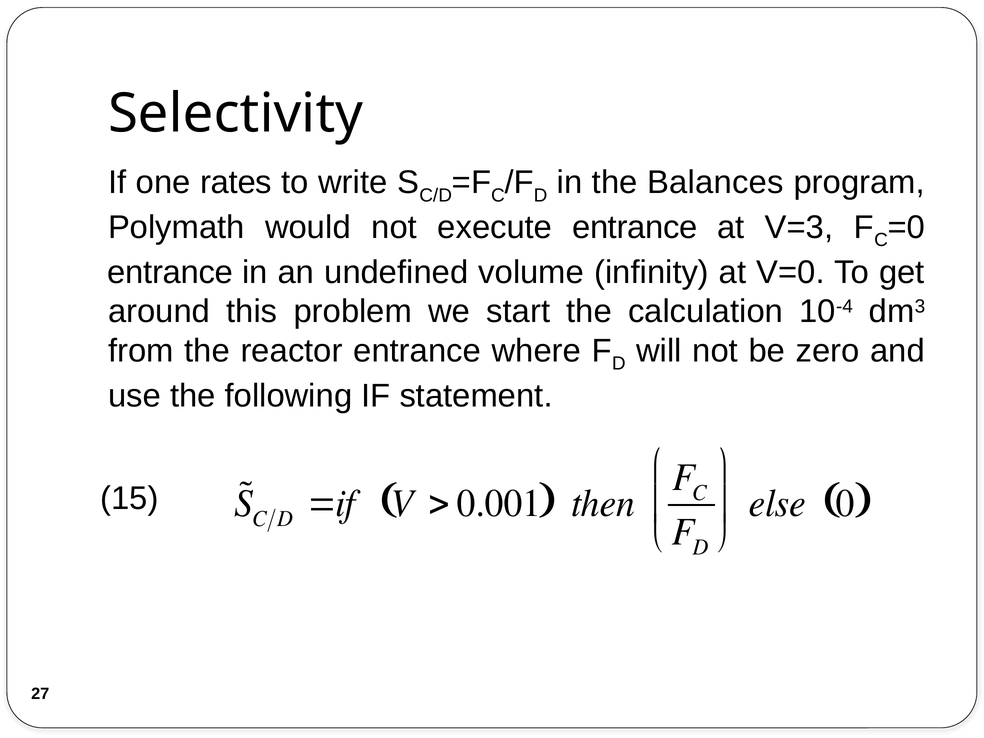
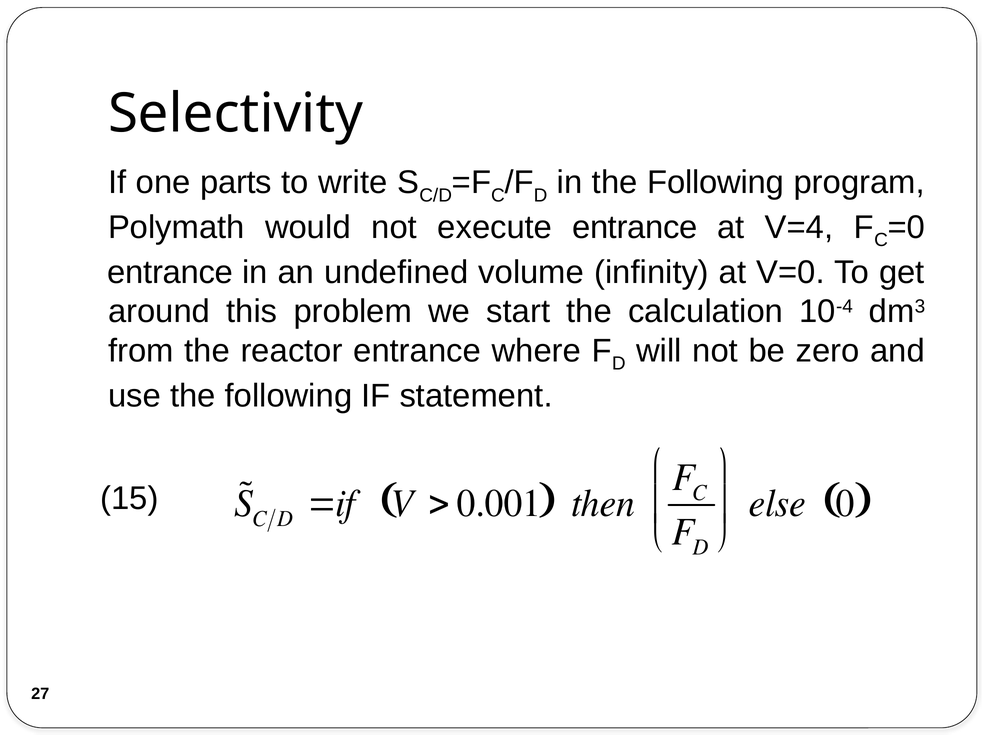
rates: rates -> parts (236, 183)
in the Balances: Balances -> Following (716, 183)
V=3: V=3 -> V=4 (799, 227)
